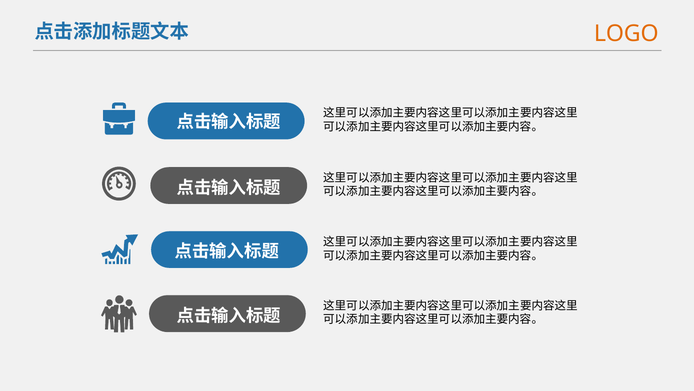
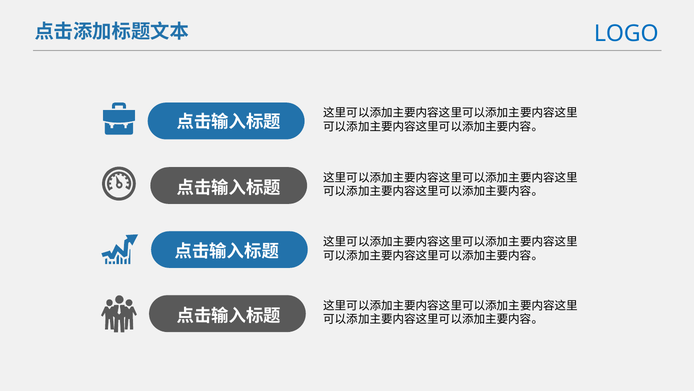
LOGO colour: orange -> blue (626, 34)
